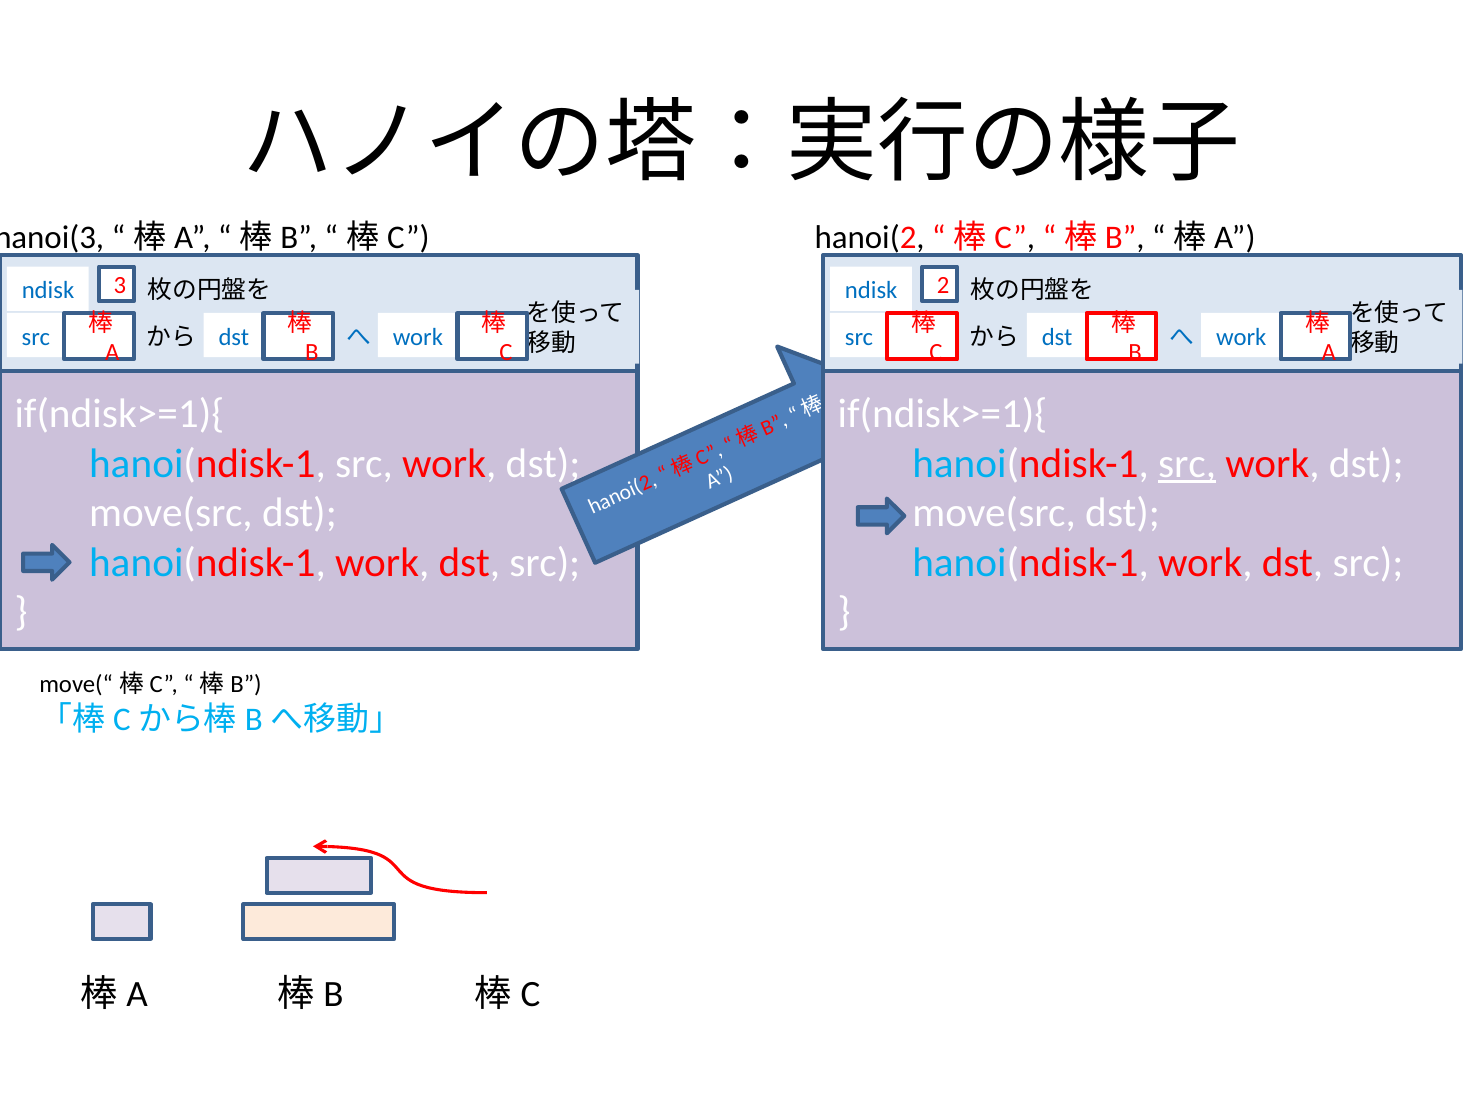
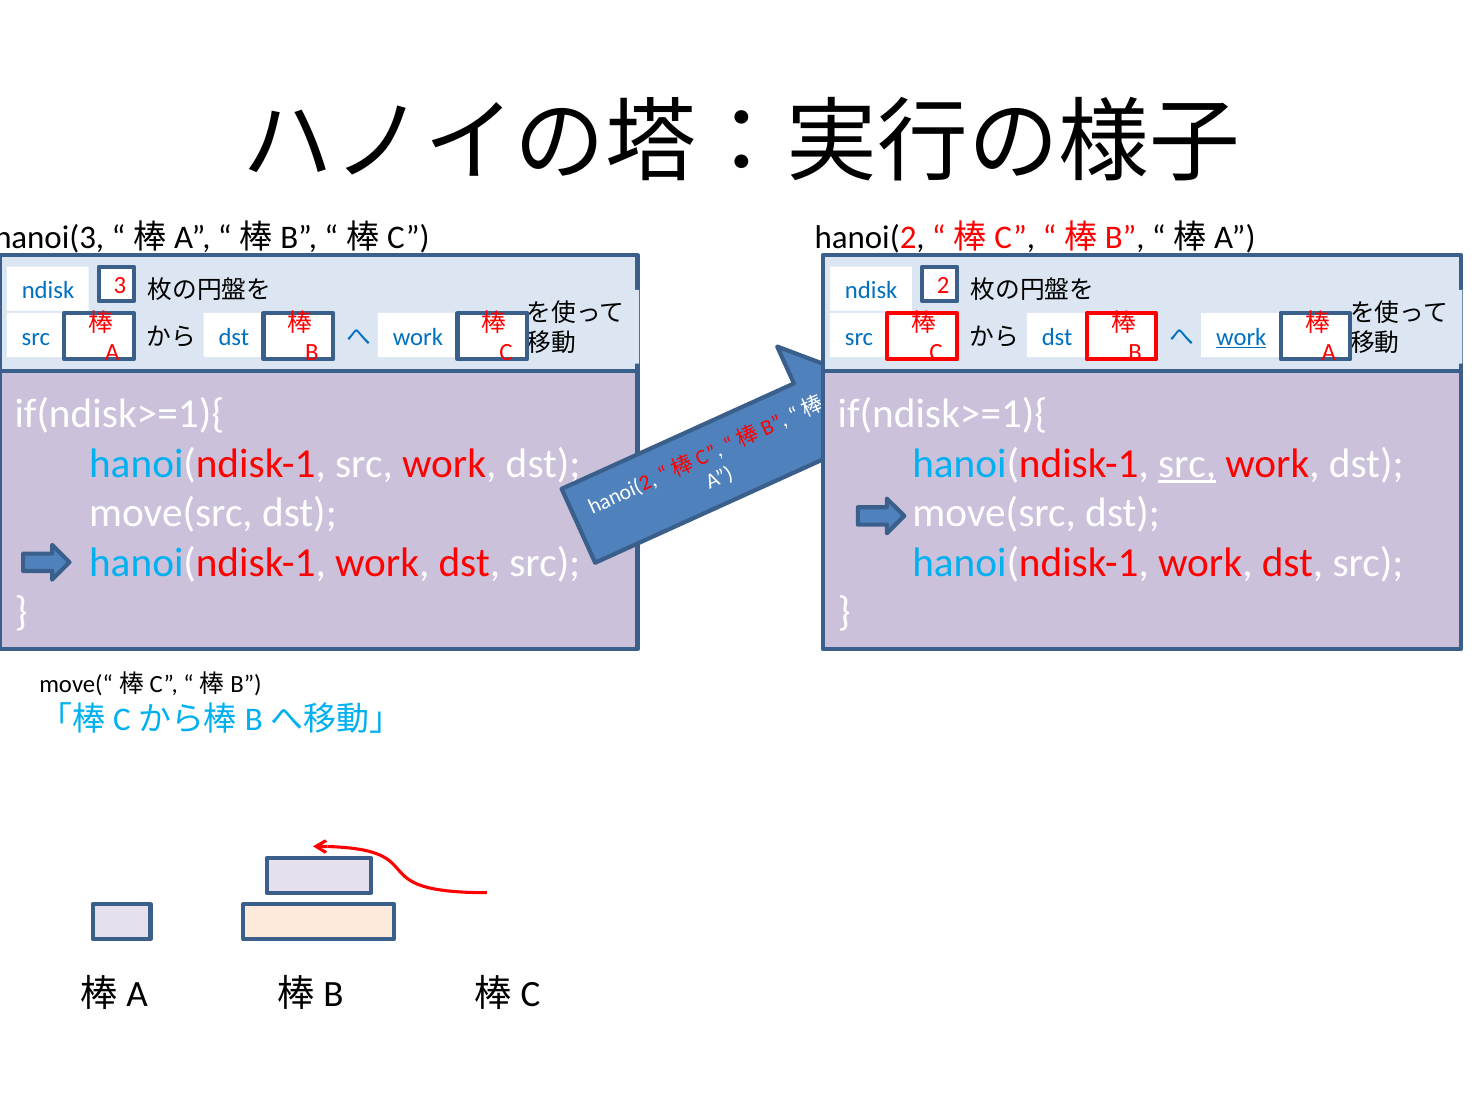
work underline: none -> present (1241, 337)
